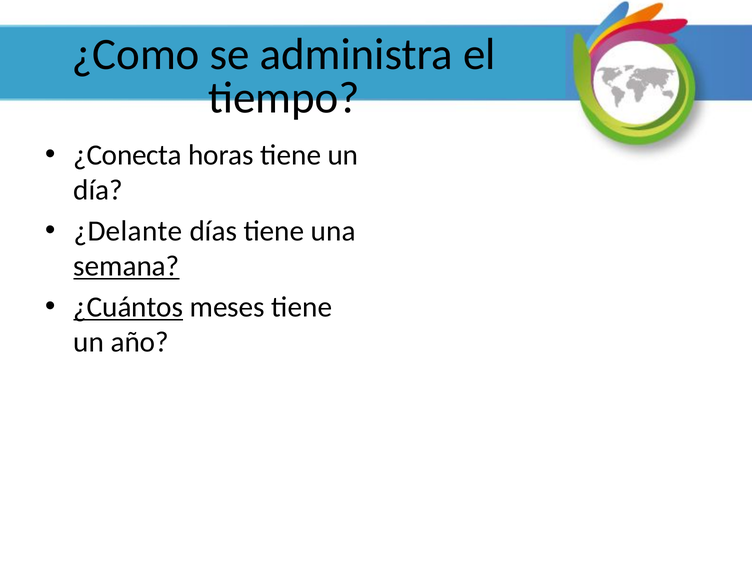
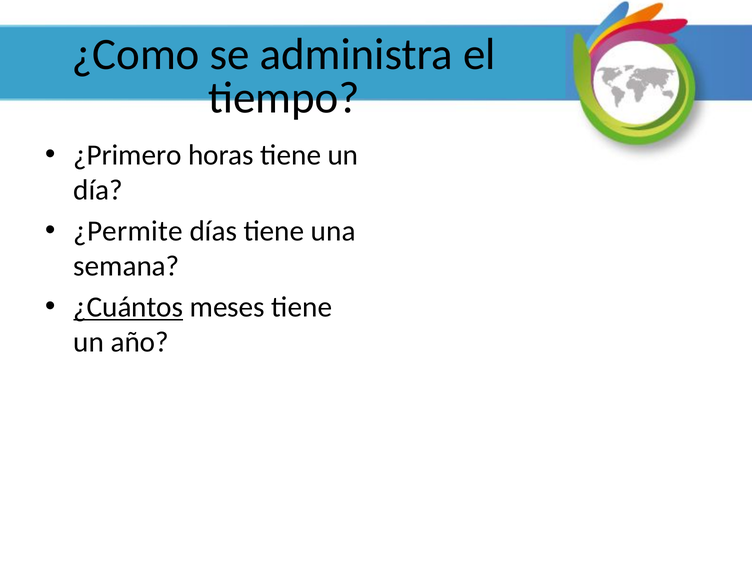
¿Conecta: ¿Conecta -> ¿Primero (128, 155)
¿Delante: ¿Delante -> ¿Permite (128, 231)
semana underline: present -> none (126, 266)
